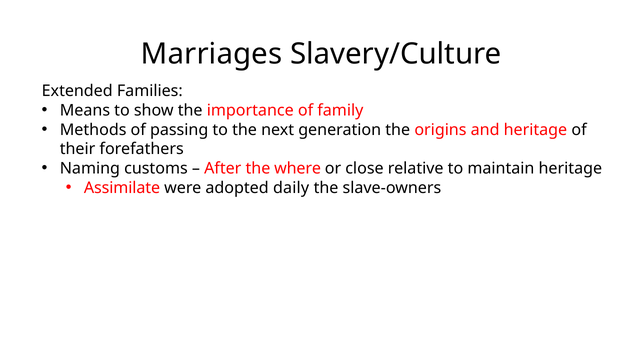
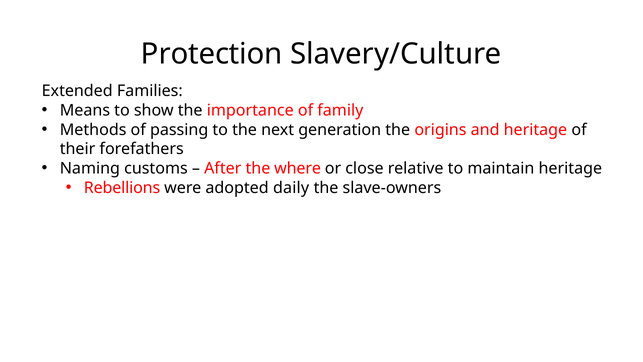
Marriages: Marriages -> Protection (212, 54)
Assimilate: Assimilate -> Rebellions (122, 188)
